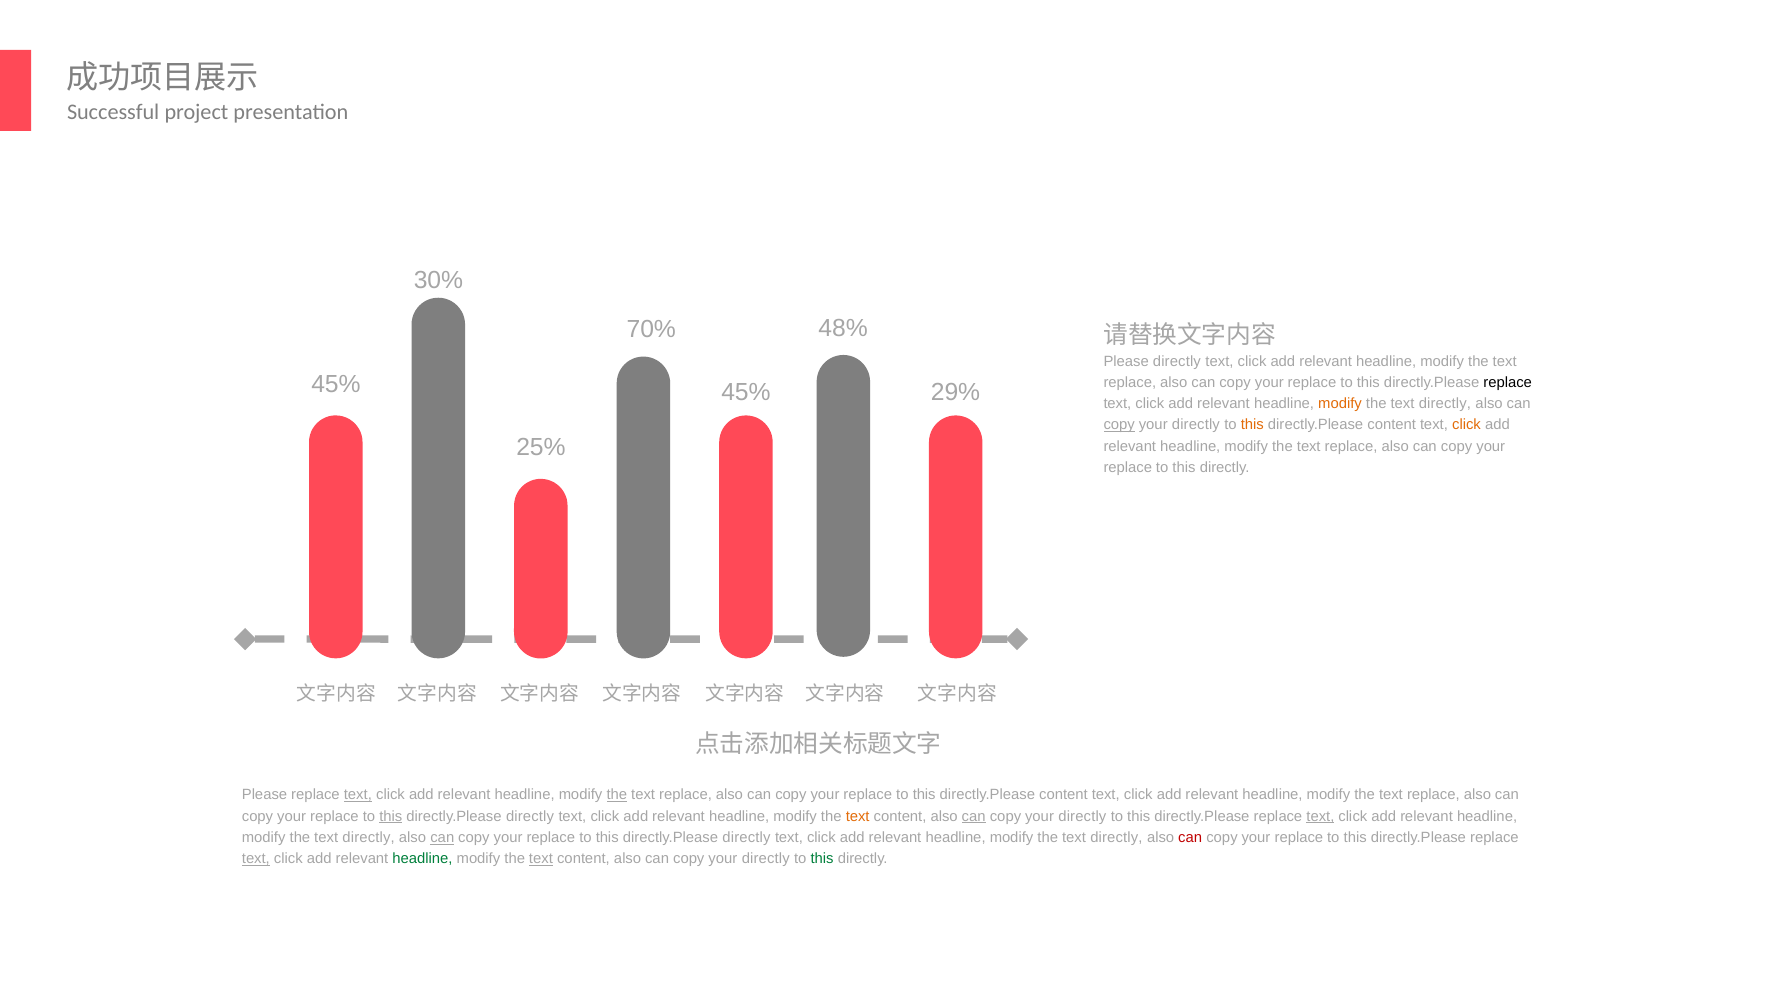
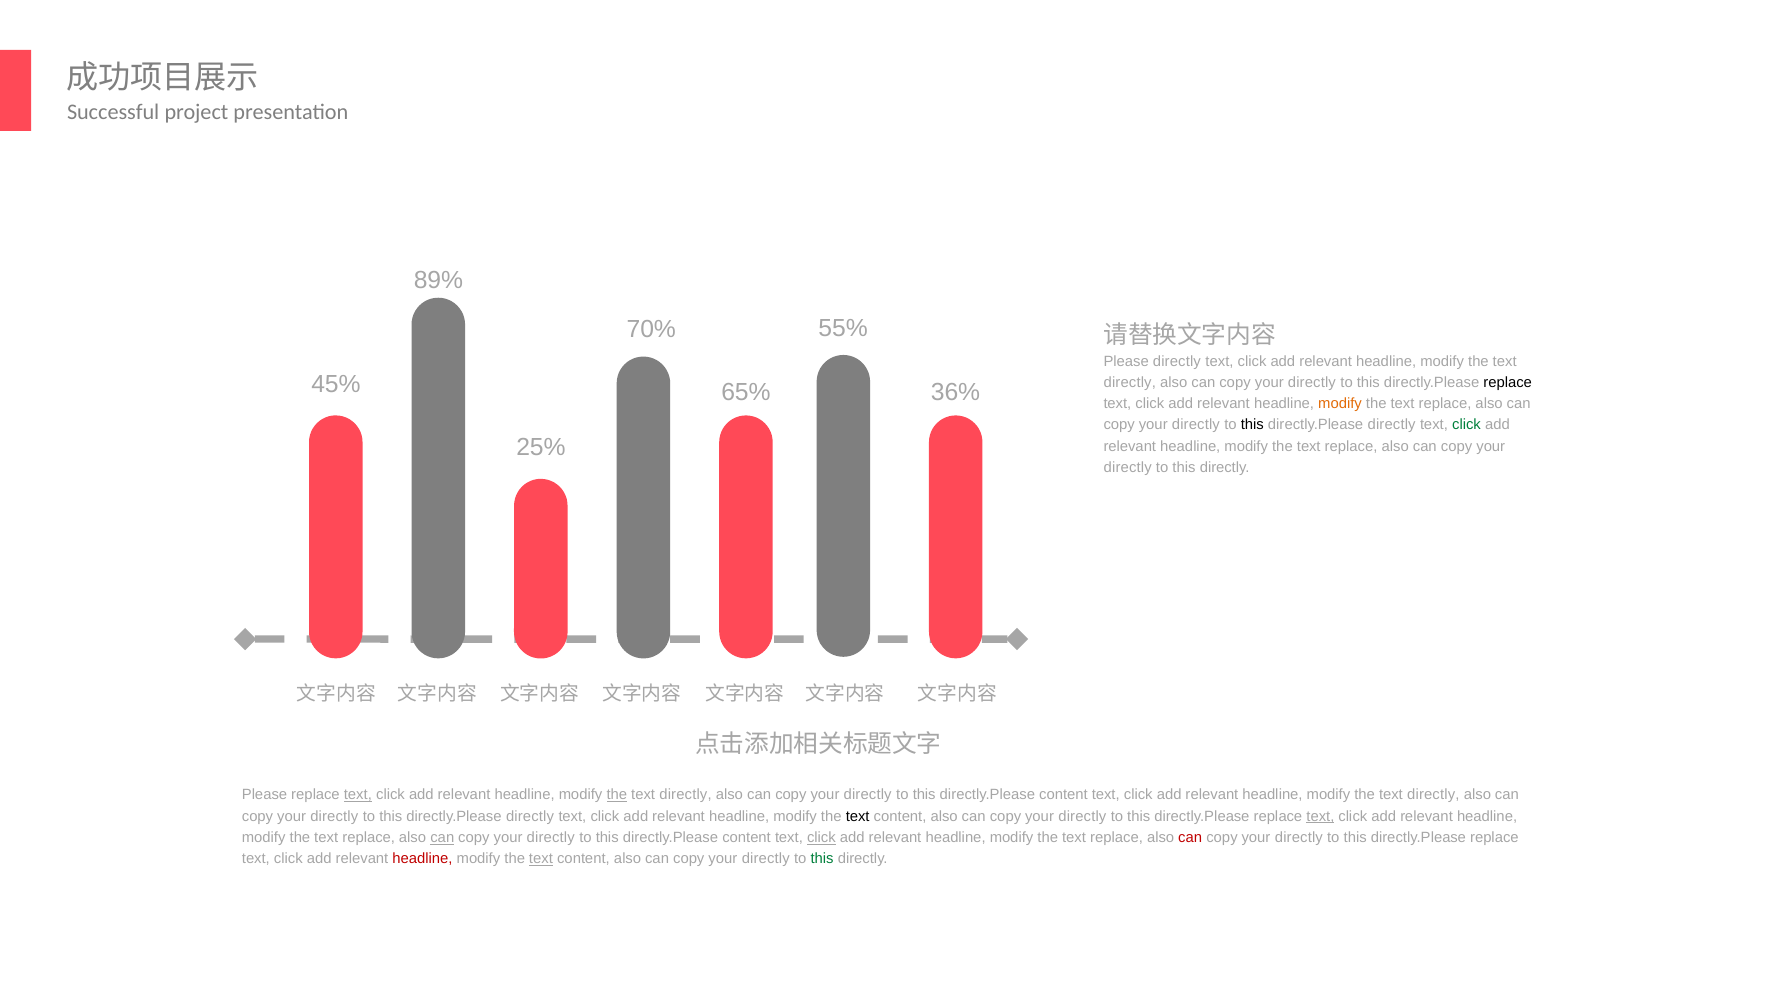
30%: 30% -> 89% (438, 281)
48%: 48% -> 55% (843, 328)
replace: replace -> directly (1130, 382)
replace: replace -> directly (1312, 382)
45%: 45% -> 65% (746, 393)
29%: 29% -> 36% (956, 393)
directly: directly -> replace (1445, 404)
copy underline: present -> none (1119, 425)
this colour: orange -> black (1252, 425)
content: content -> directly (1392, 425)
click colour: orange -> green (1466, 425)
replace: replace -> directly (1128, 468)
replace: replace -> directly (685, 795)
replace: replace -> directly (868, 795)
replace: replace -> directly (1433, 795)
replace: replace -> directly (334, 817)
this underline: present -> none (391, 817)
text colour: orange -> black (858, 817)
can underline: present -> none (974, 817)
directly: directly -> replace (369, 838)
replace: replace -> directly (551, 838)
directly: directly -> content (747, 838)
click underline: none -> present (821, 838)
directly: directly -> replace (1117, 838)
replace: replace -> directly (1299, 838)
text underline: present -> none (256, 859)
headline colour: green -> red (422, 859)
